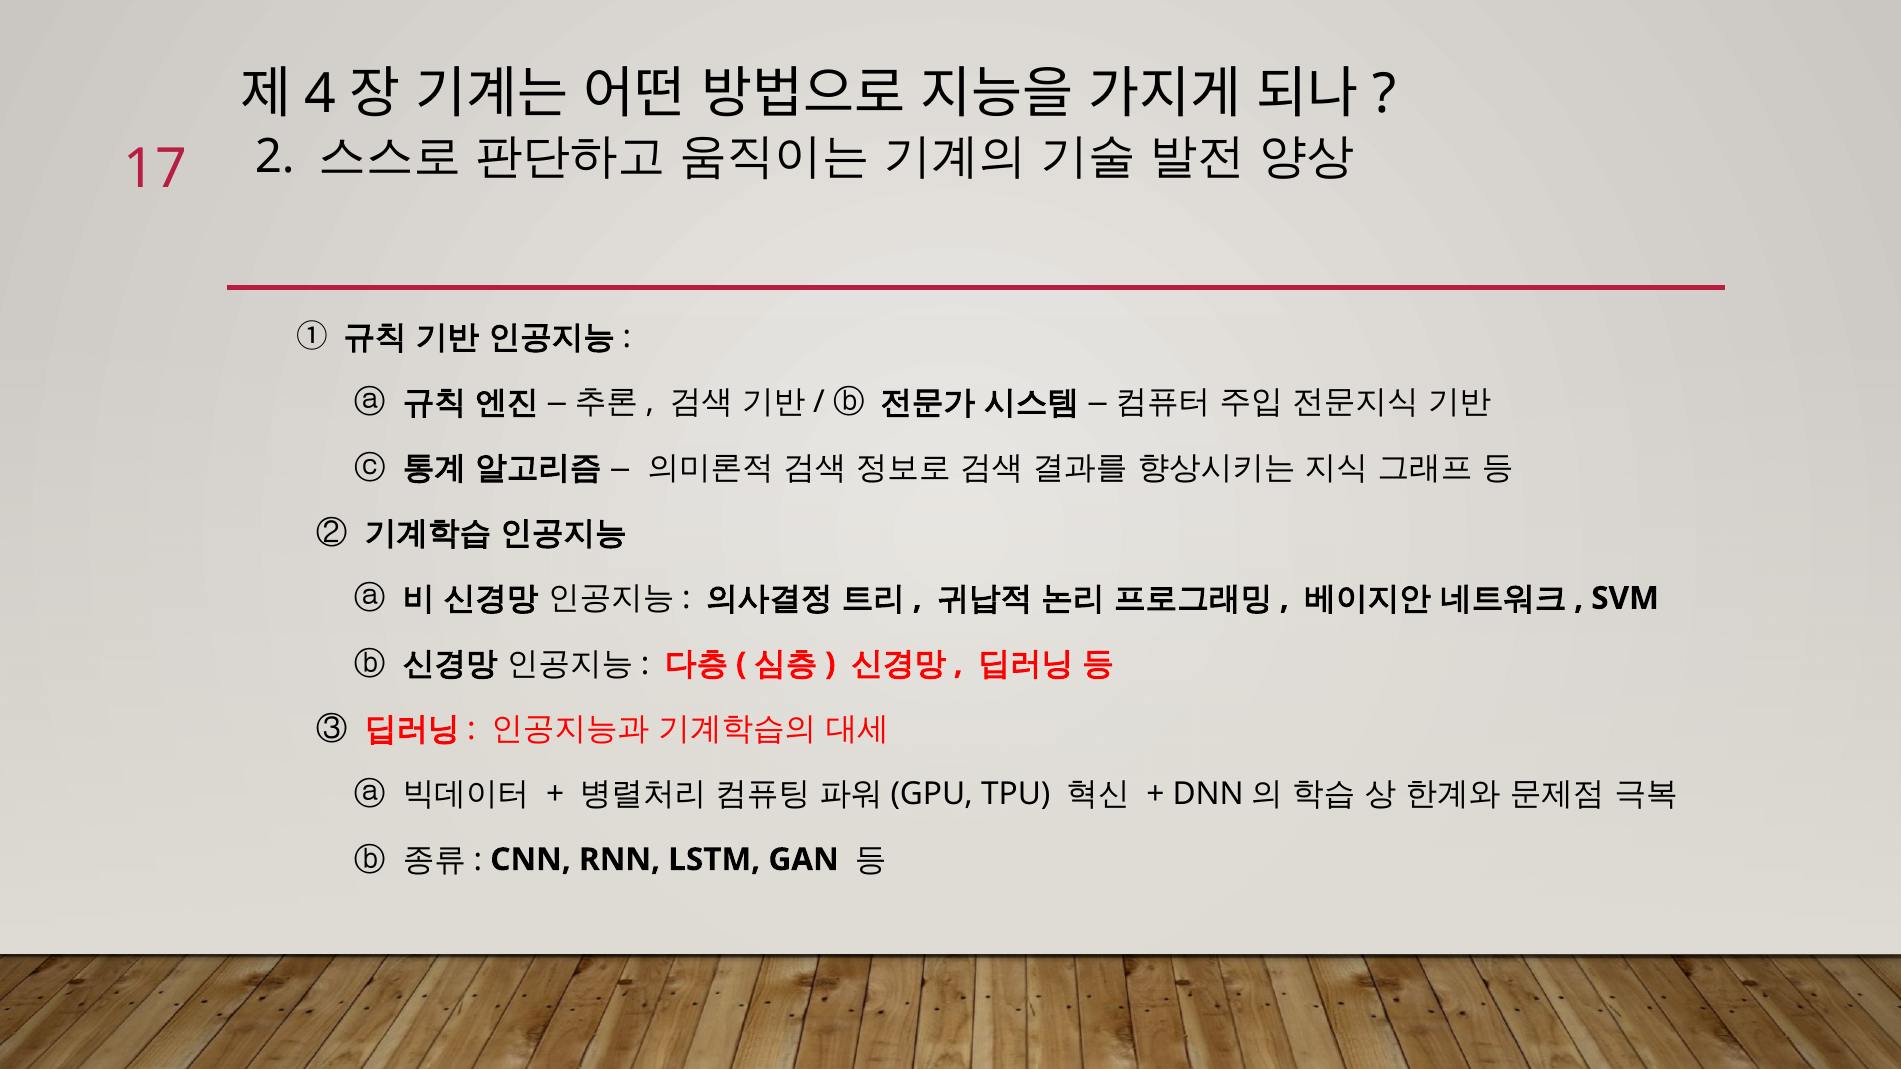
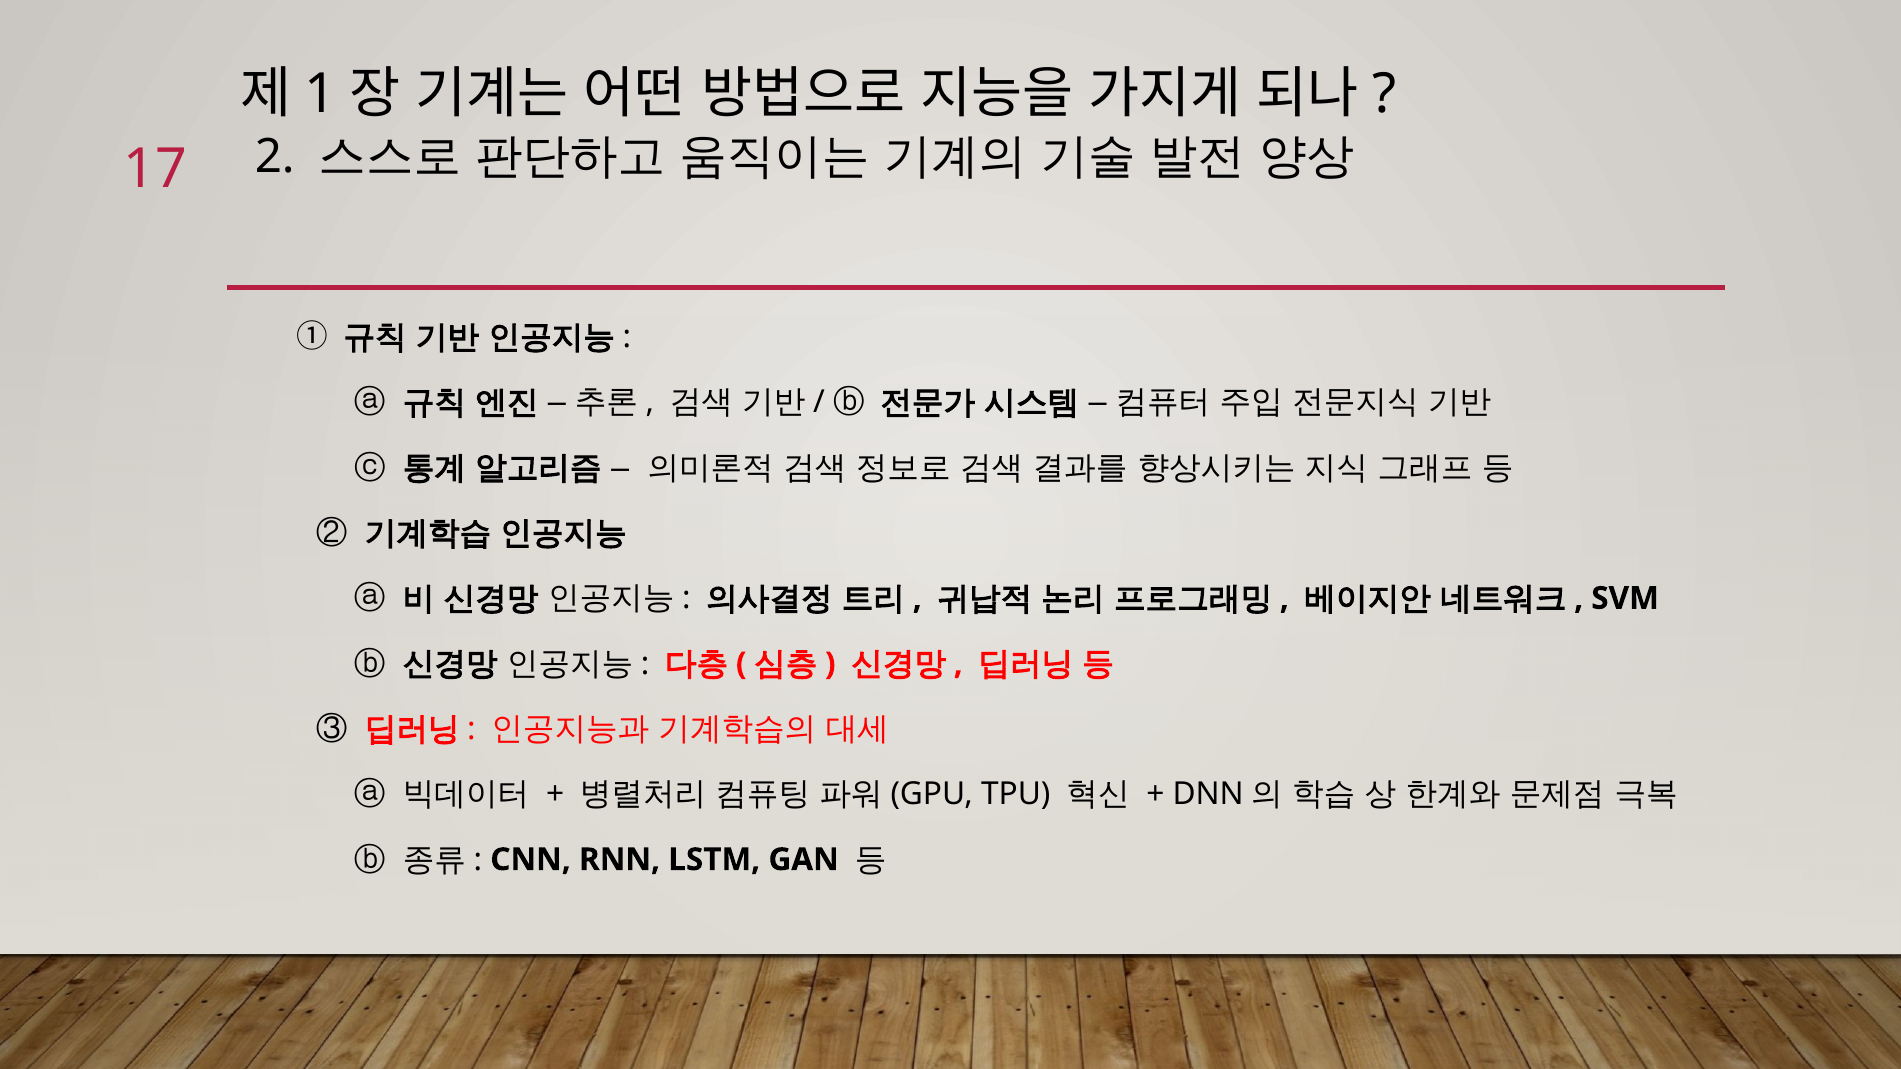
4: 4 -> 1 (321, 94)
